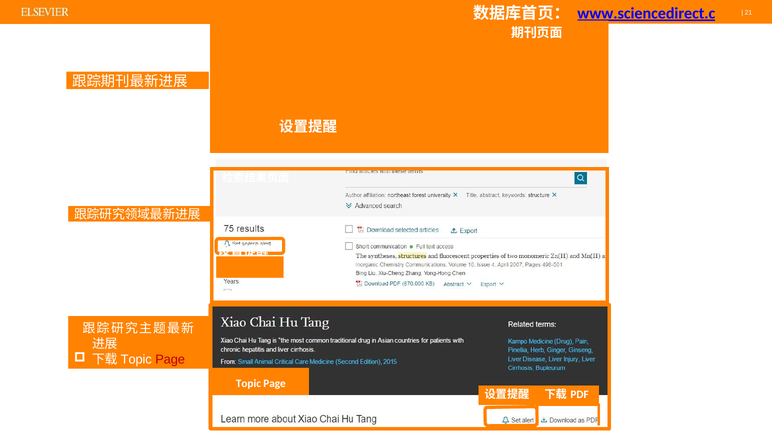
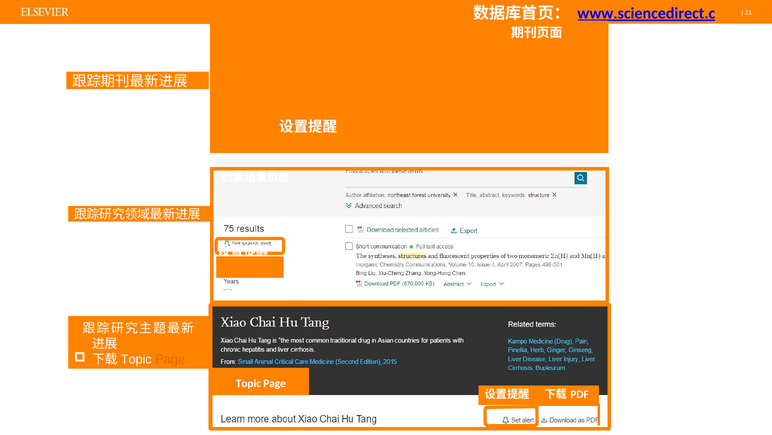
Page colour: red -> orange (170, 359)
